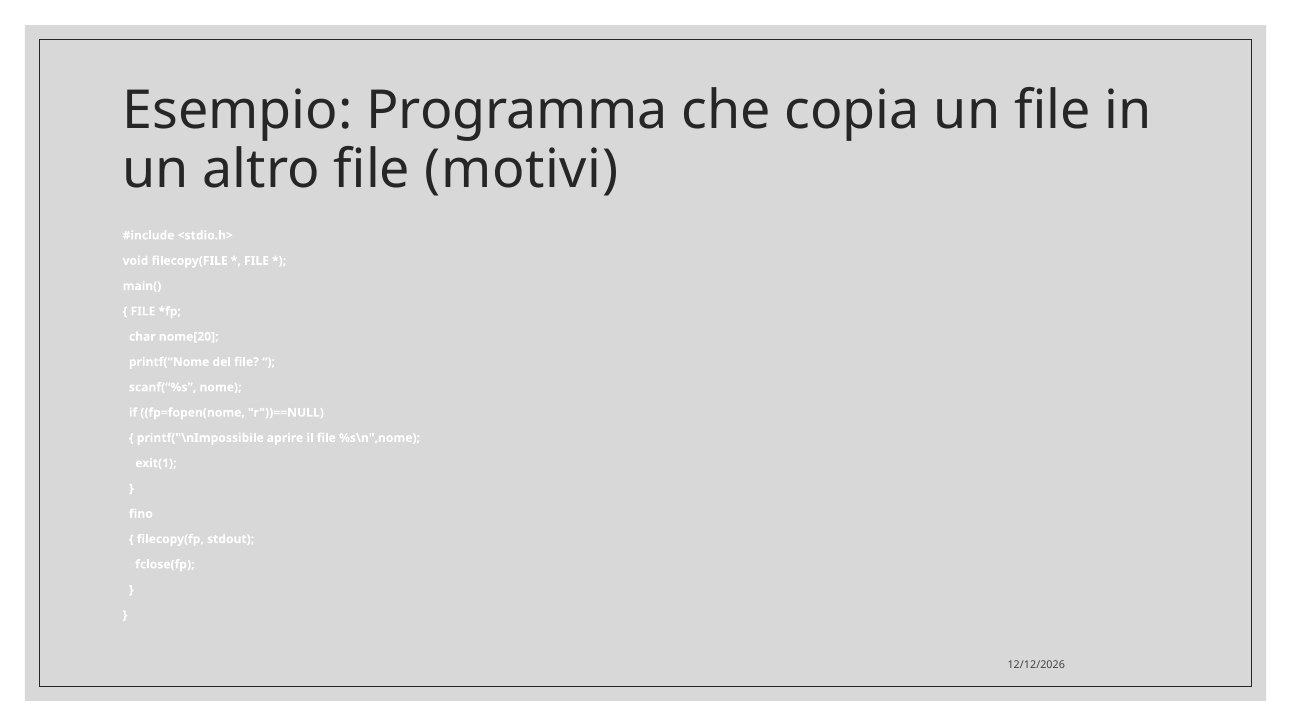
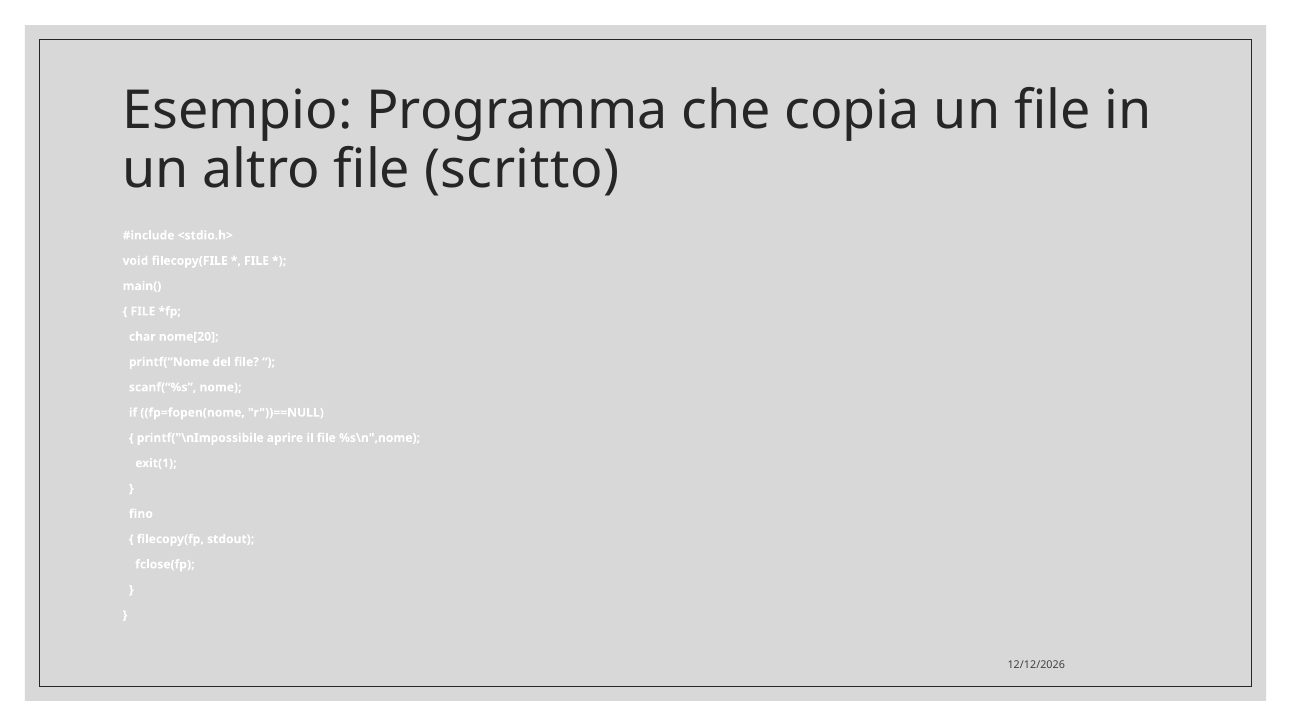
motivi: motivi -> scritto (522, 169)
